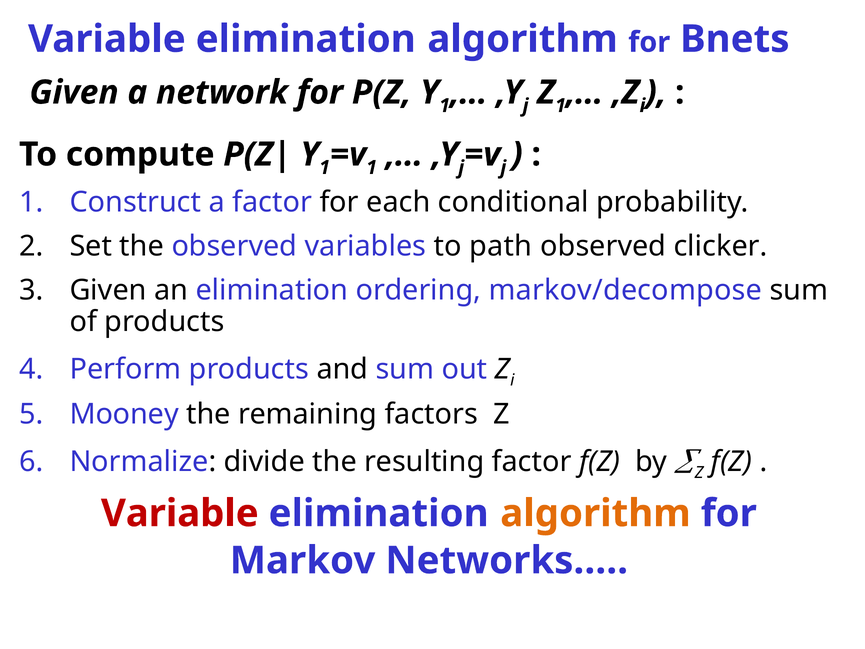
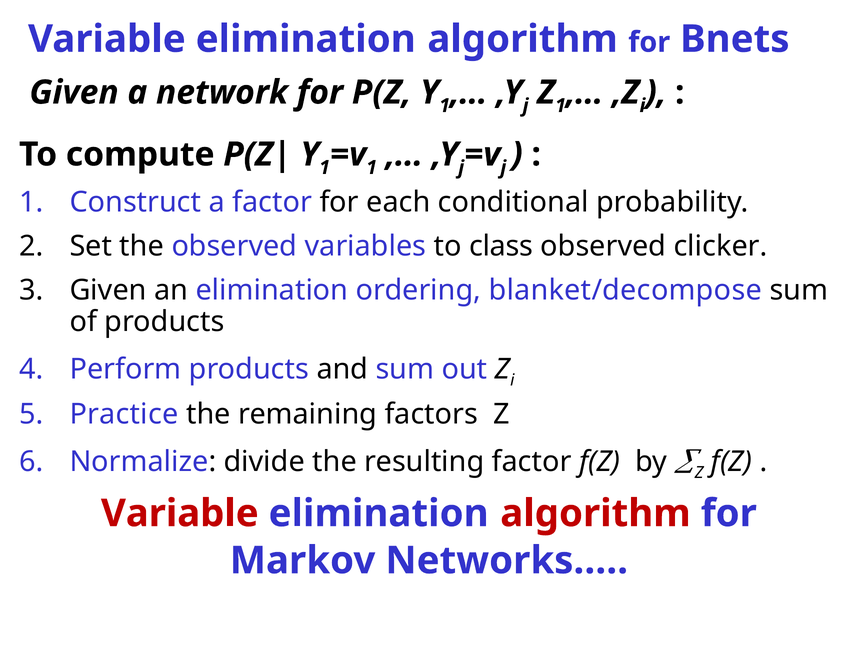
path: path -> class (501, 246)
markov/decompose: markov/decompose -> blanket/decompose (625, 290)
Mooney: Mooney -> Practice (124, 414)
algorithm colour: orange -> red (595, 513)
